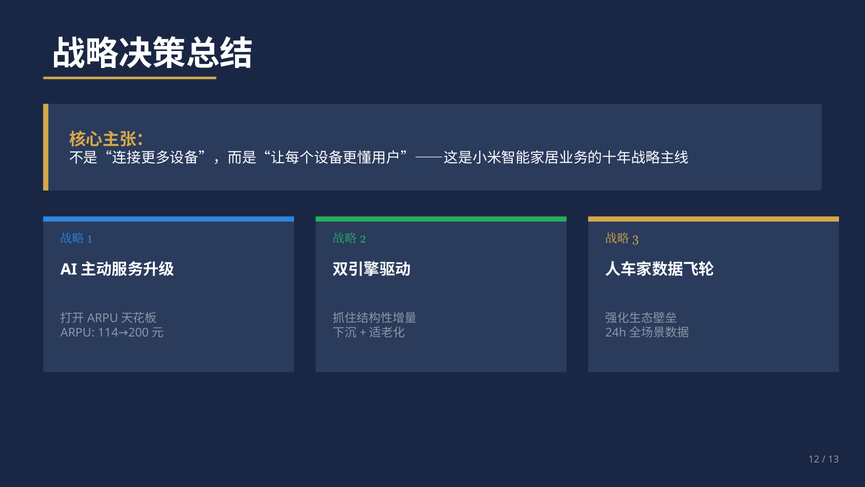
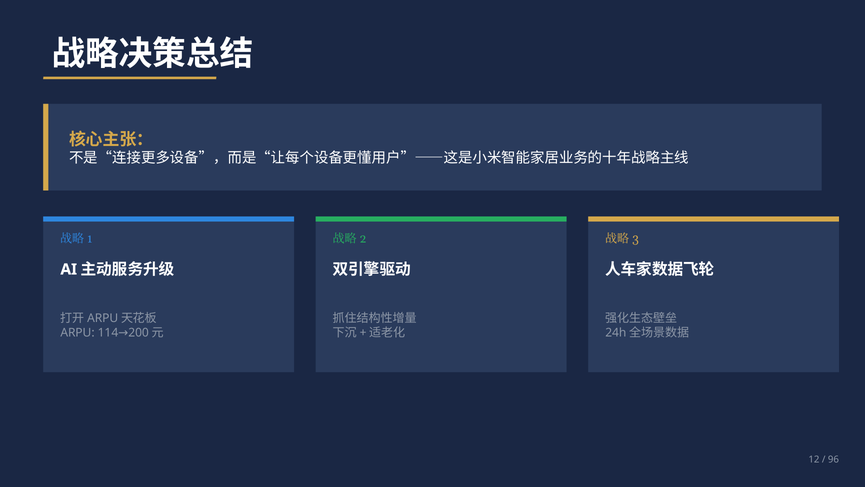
13: 13 -> 96 (833, 459)
